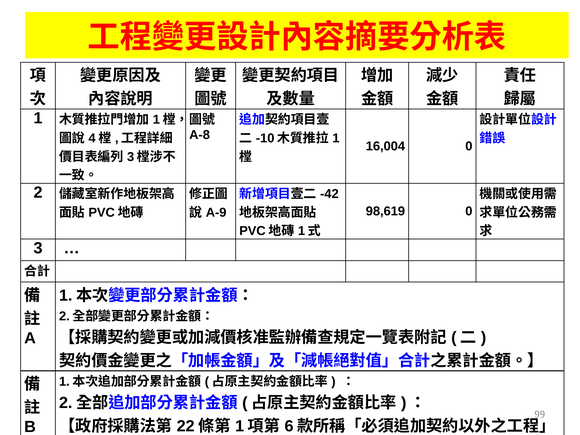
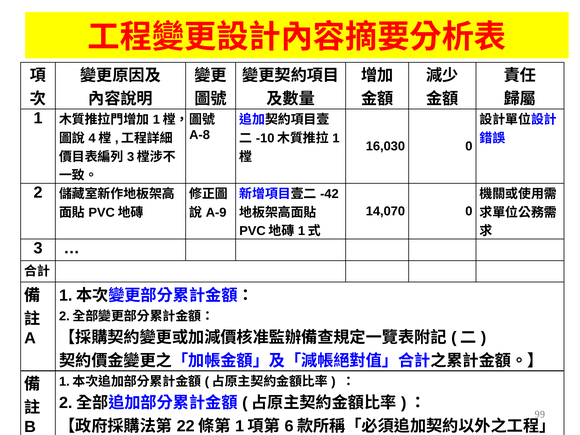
16,004: 16,004 -> 16,030 (385, 146)
98,619: 98,619 -> 14,070 (385, 211)
